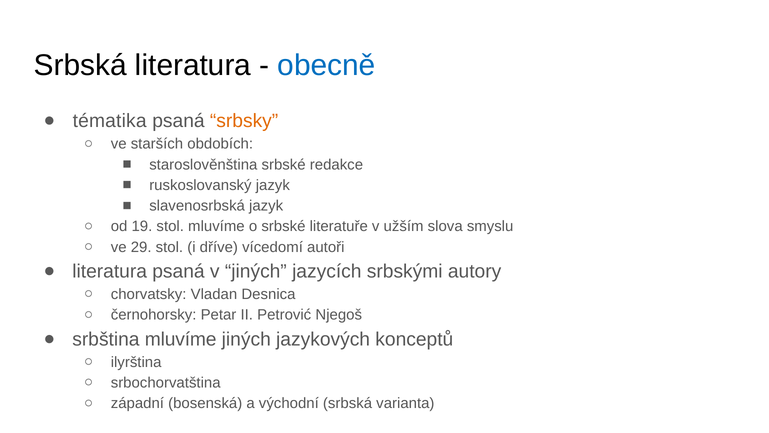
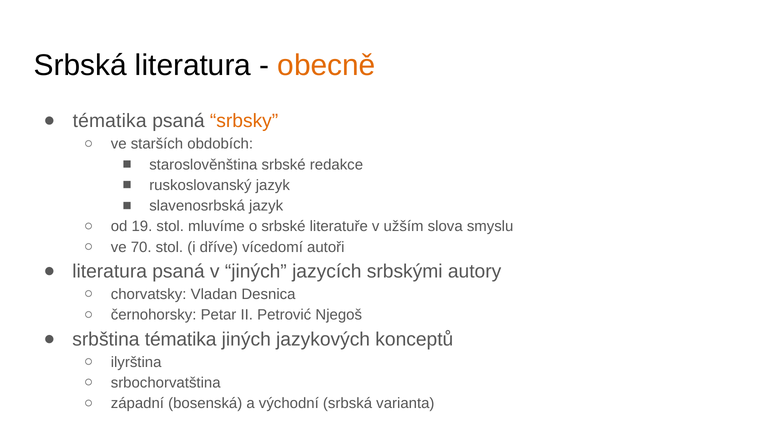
obecně colour: blue -> orange (326, 65)
29: 29 -> 70 (141, 247)
srbština mluvíme: mluvíme -> tématika (181, 339)
